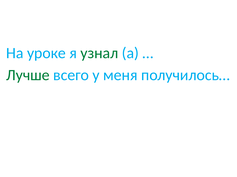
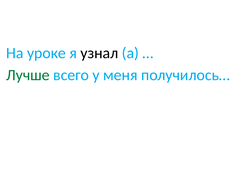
узнал colour: green -> black (99, 53)
